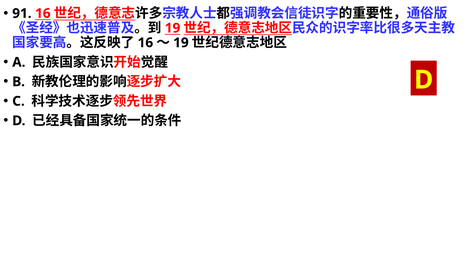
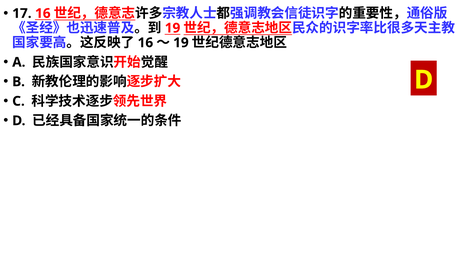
91: 91 -> 17 (22, 13)
